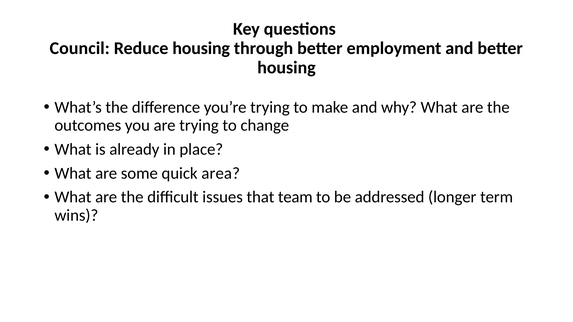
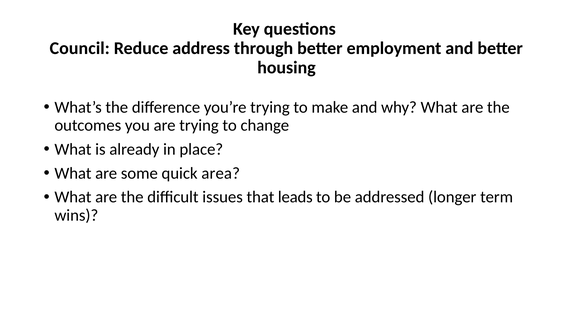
Reduce housing: housing -> address (201, 48)
team: team -> leads (295, 197)
